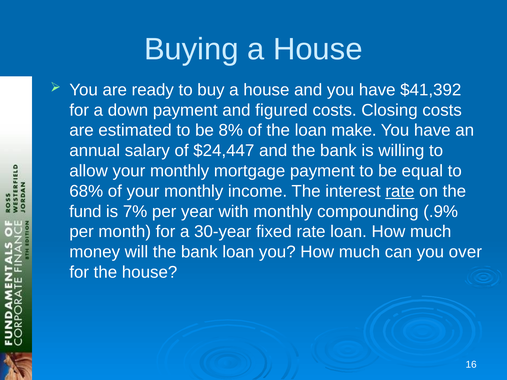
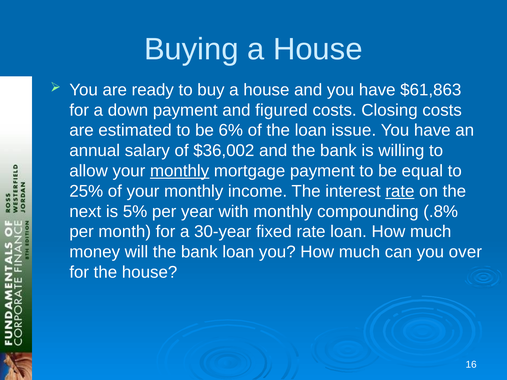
$41,392: $41,392 -> $61,863 (431, 90)
8%: 8% -> 6% (231, 130)
make: make -> issue (354, 130)
$24,447: $24,447 -> $36,002 (224, 151)
monthly underline: none -> present (180, 171)
68%: 68% -> 25% (86, 191)
fund: fund -> next (85, 212)
7%: 7% -> 5% (135, 212)
.9%: .9% -> .8% (441, 212)
